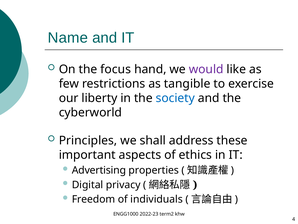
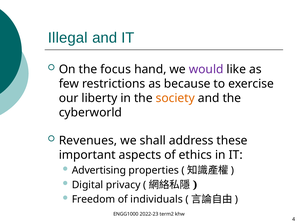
Name: Name -> Illegal (68, 38)
tangible: tangible -> because (187, 83)
society colour: blue -> orange (175, 98)
Principles: Principles -> Revenues (88, 140)
